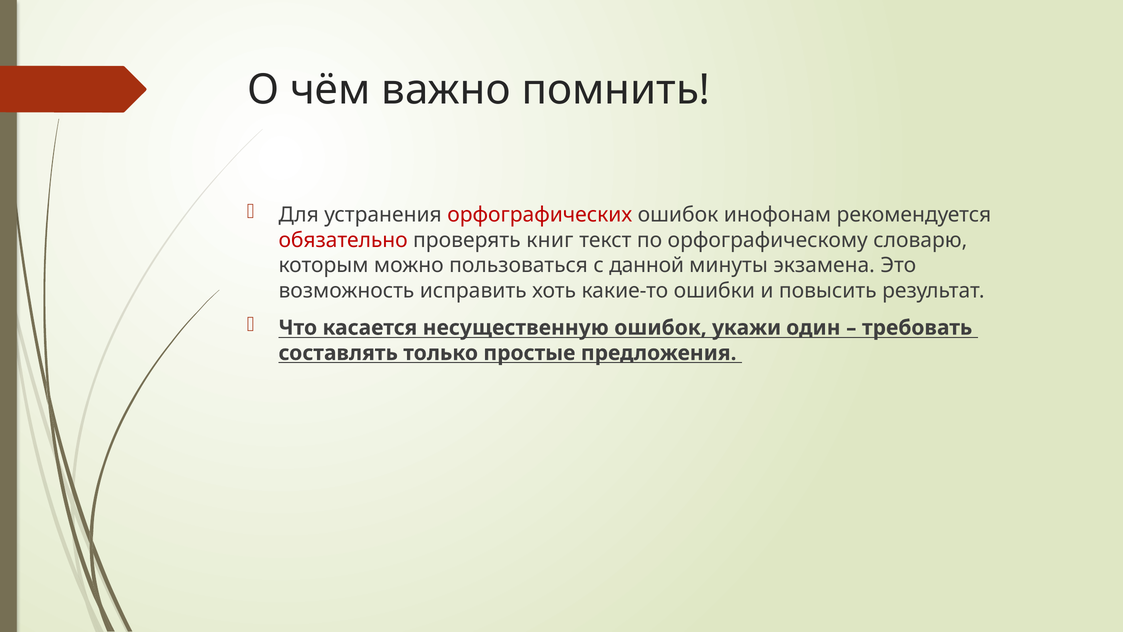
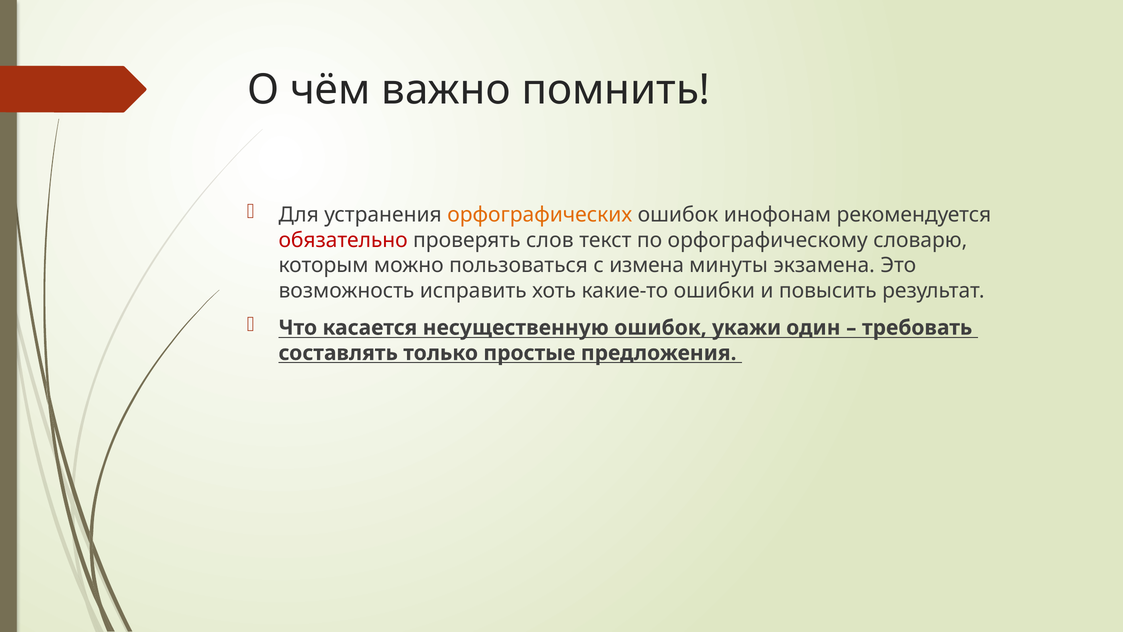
орфографических colour: red -> orange (540, 215)
книг: книг -> слов (550, 240)
данной: данной -> измена (647, 265)
